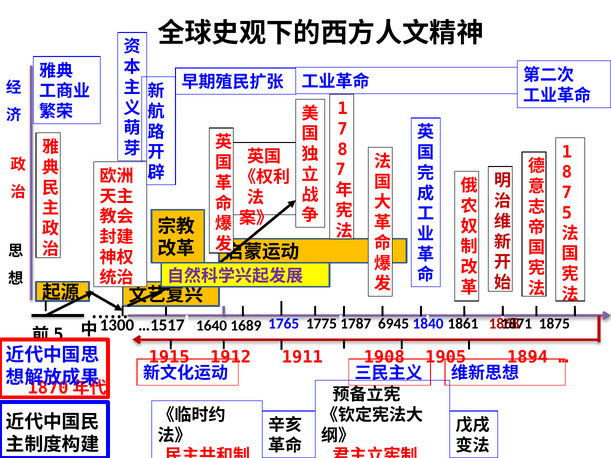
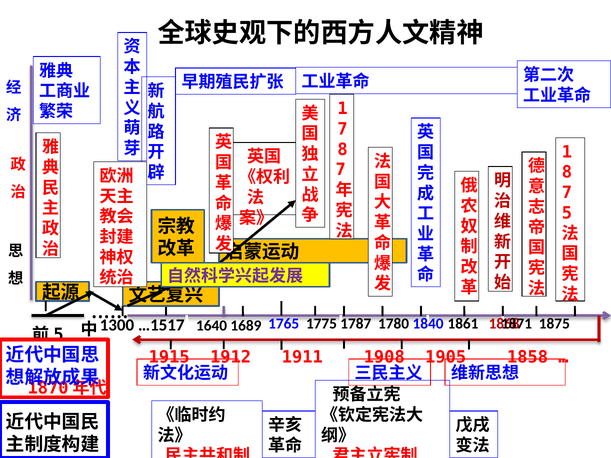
6945: 6945 -> 1780 (394, 324)
1894: 1894 -> 1858 (528, 357)
